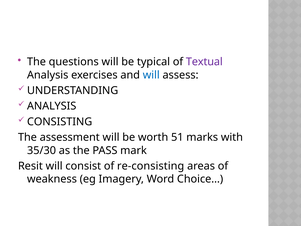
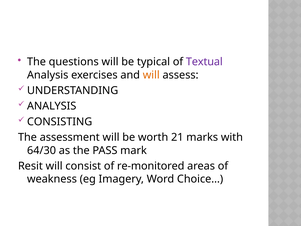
will colour: blue -> orange (151, 75)
51: 51 -> 21 (177, 137)
35/30: 35/30 -> 64/30 (42, 150)
re-consisting: re-consisting -> re-monitored (151, 166)
